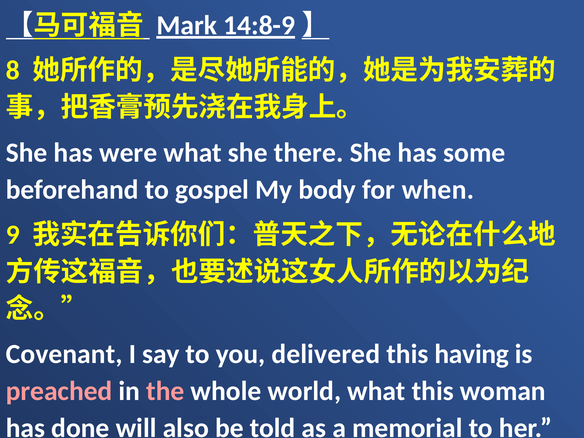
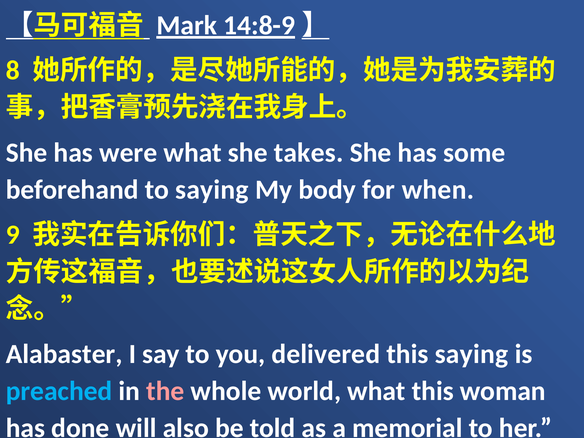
there: there -> takes (309, 153)
to gospel: gospel -> saying (212, 190)
Covenant: Covenant -> Alabaster (64, 354)
this having: having -> saying (471, 354)
preached colour: pink -> light blue (59, 391)
